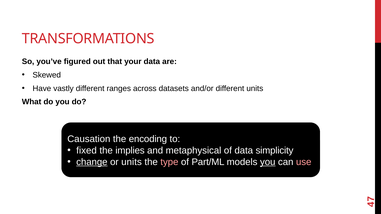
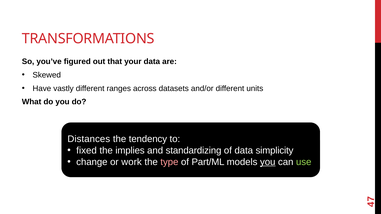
Causation: Causation -> Distances (89, 139)
encoding: encoding -> tendency (148, 139)
metaphysical: metaphysical -> standardizing (194, 151)
change underline: present -> none (92, 162)
or units: units -> work (132, 162)
use colour: pink -> light green (304, 162)
